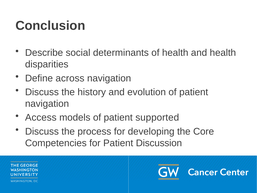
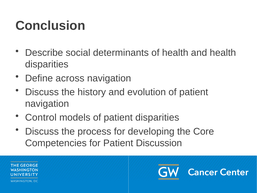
Access: Access -> Control (41, 117)
patient supported: supported -> disparities (157, 117)
